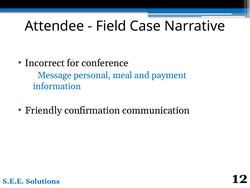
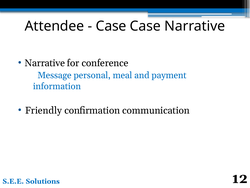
Field: Field -> Case (111, 26)
Incorrect: Incorrect -> Narrative (45, 63)
